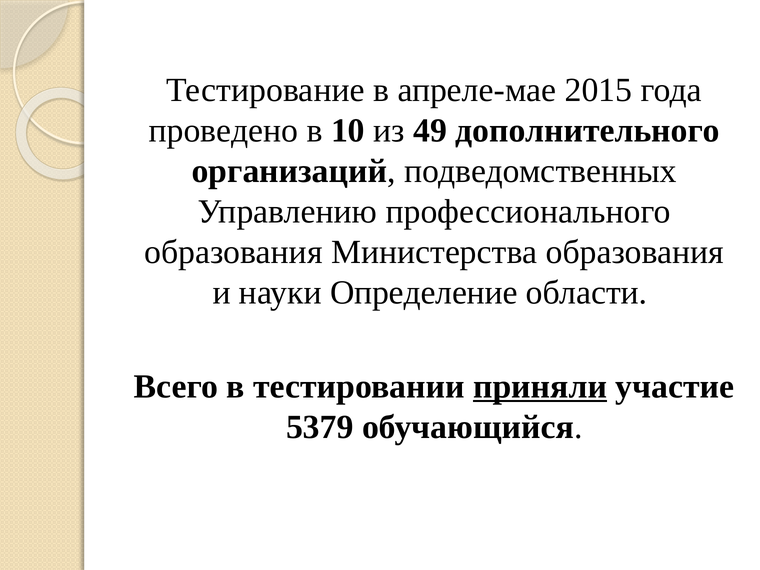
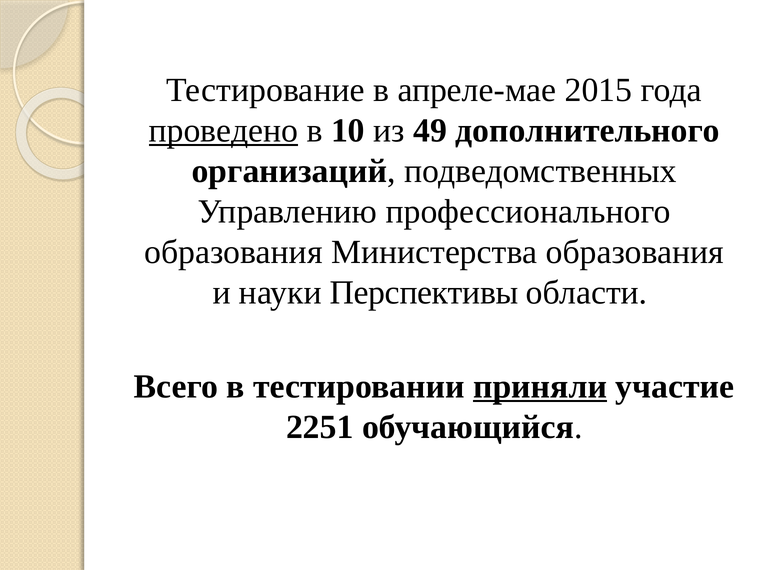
проведено underline: none -> present (223, 130)
Определение: Определение -> Перспективы (424, 293)
5379: 5379 -> 2251 (320, 427)
